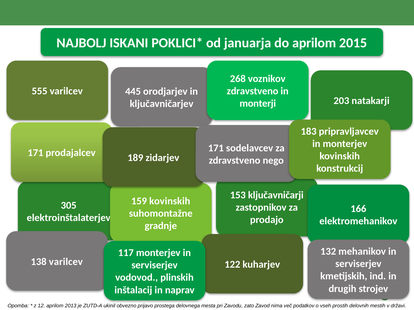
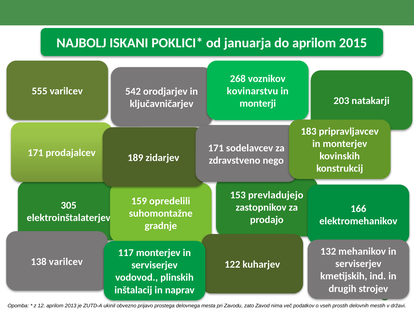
445: 445 -> 542 (133, 92)
zdravstveno: zdravstveno -> kovinarstvu (252, 91)
ključavničarji: ključavničarji -> prevladujejo (276, 195)
159 kovinskih: kovinskih -> opredelili (170, 201)
